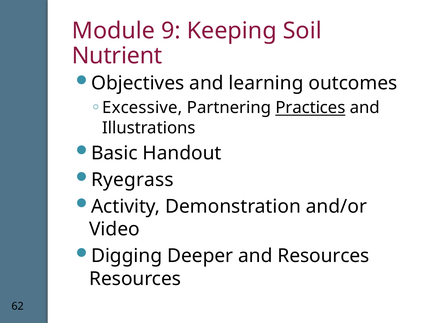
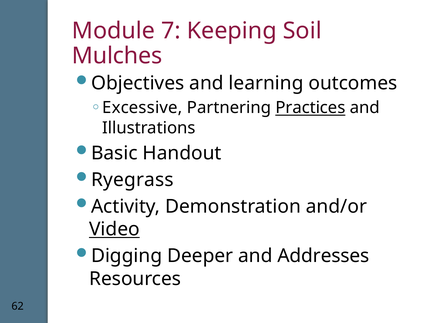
9: 9 -> 7 (171, 31)
Nutrient: Nutrient -> Mulches (117, 56)
Video underline: none -> present (114, 230)
and Resources: Resources -> Addresses (323, 256)
